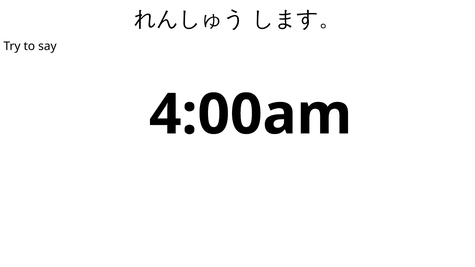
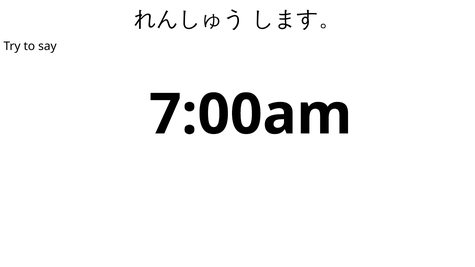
4:00am: 4:00am -> 7:00am (251, 115)
